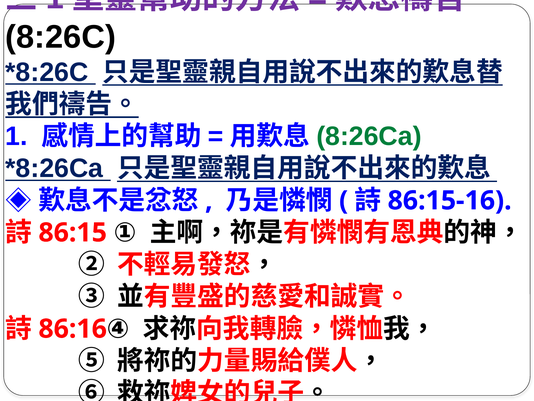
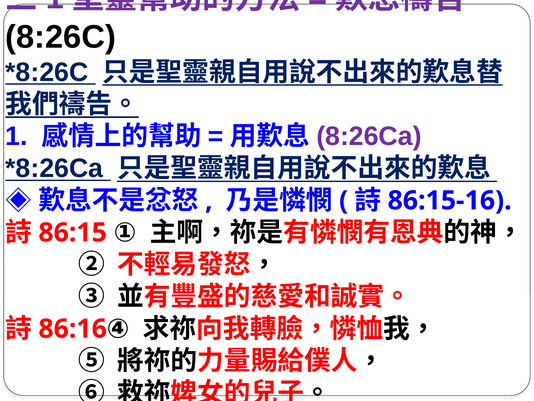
8:26Ca colour: green -> purple (369, 136)
